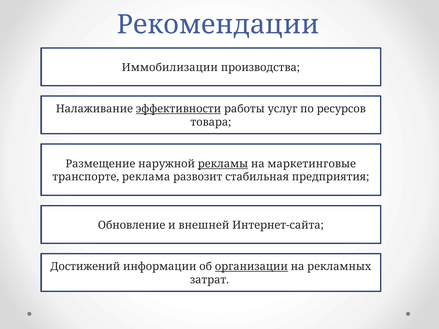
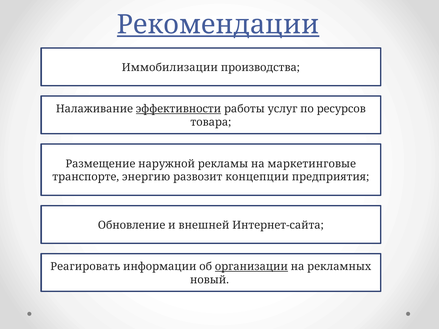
Рекомендации underline: none -> present (218, 25)
рекламы underline: present -> none (223, 164)
реклама: реклама -> энергию (146, 177)
стабильная: стабильная -> концепции (257, 177)
Достижений: Достижений -> Реагировать (85, 267)
затрат: затрат -> новый (209, 280)
